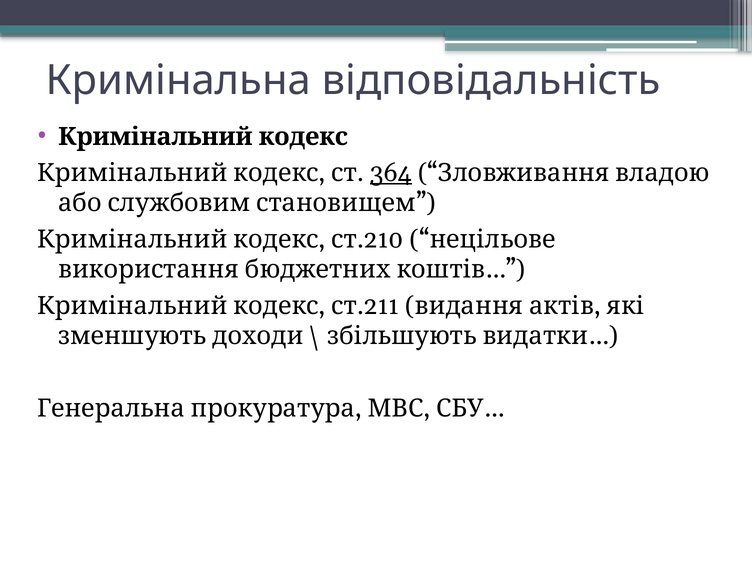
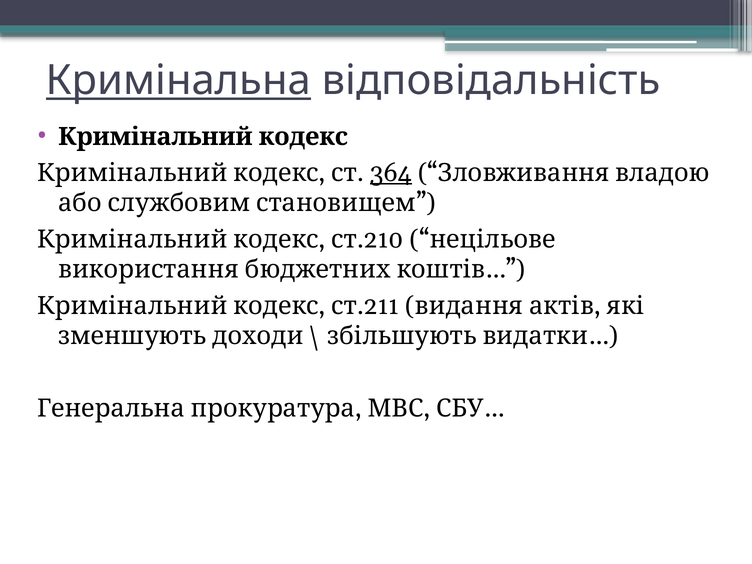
Кримінальна underline: none -> present (178, 81)
